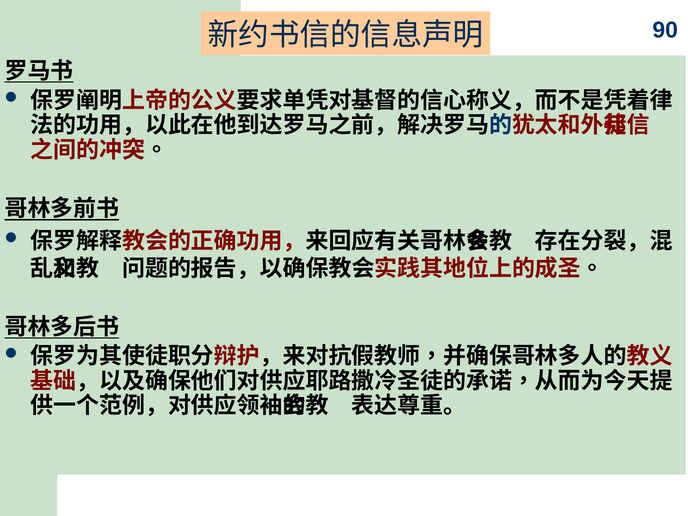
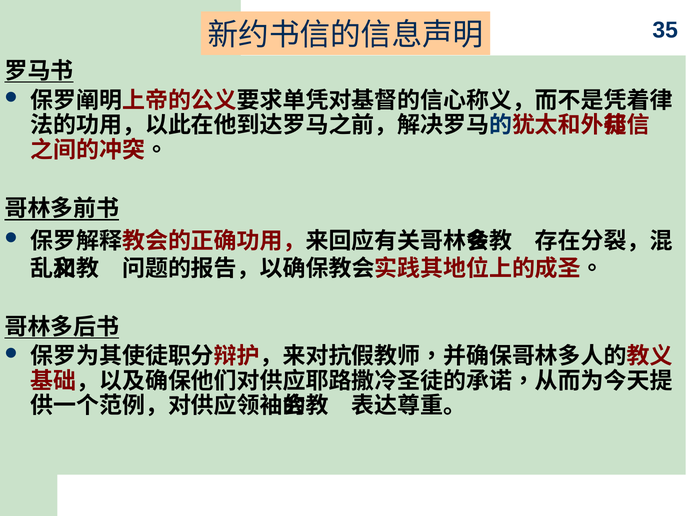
90: 90 -> 35 (665, 30)
